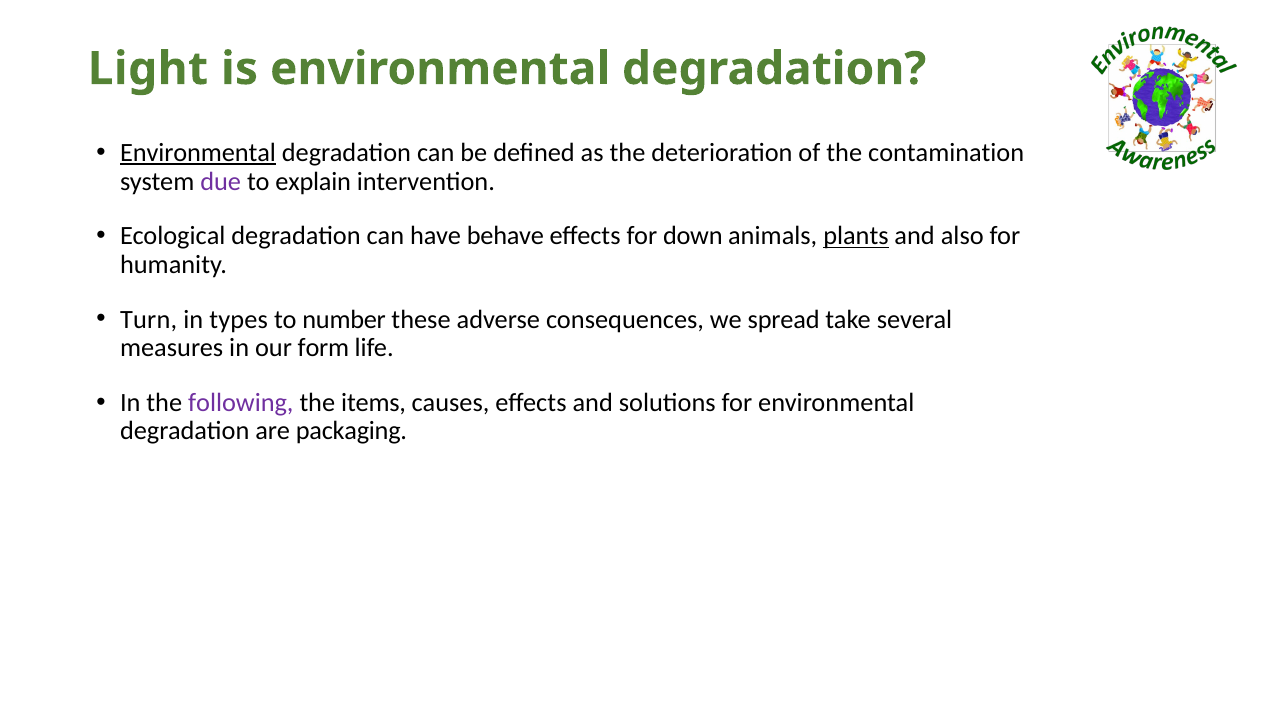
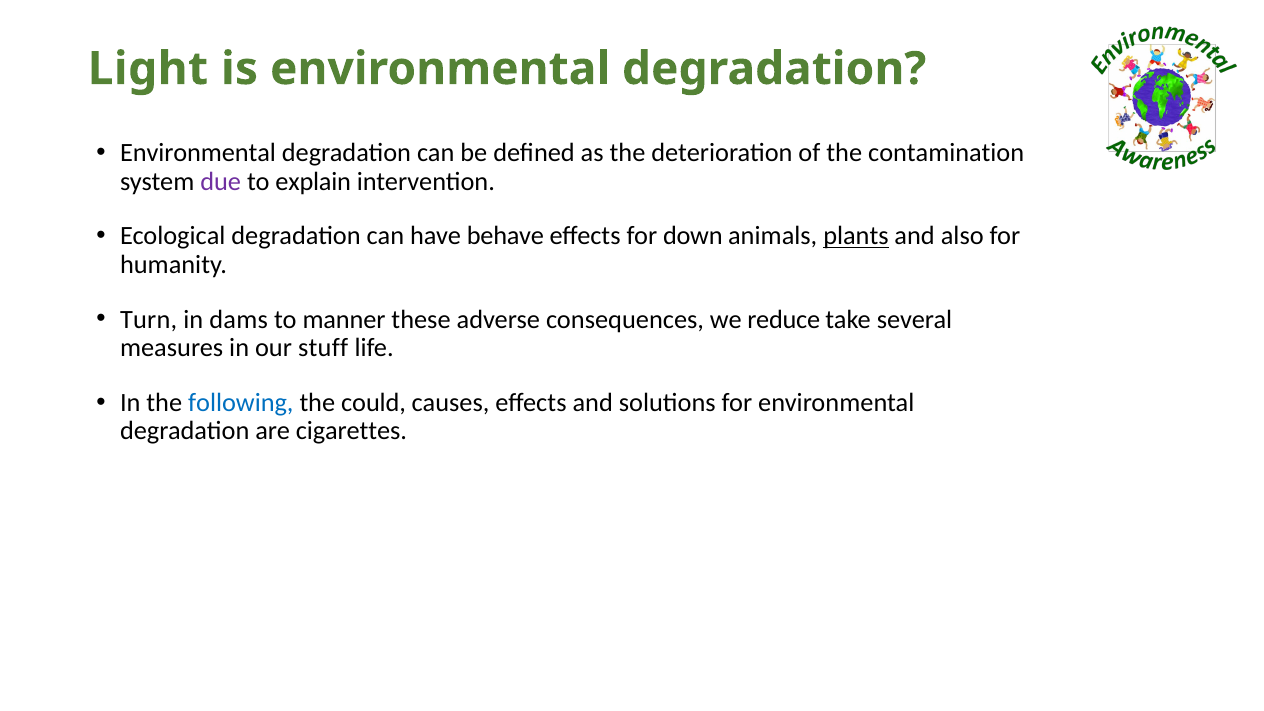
Environmental underline: present -> none (198, 153)
types: types -> dams (239, 319)
number: number -> manner (344, 319)
spread: spread -> reduce (784, 319)
form: form -> stuff (323, 348)
following colour: purple -> blue (241, 403)
items: items -> could (374, 403)
packaging: packaging -> cigarettes (351, 431)
